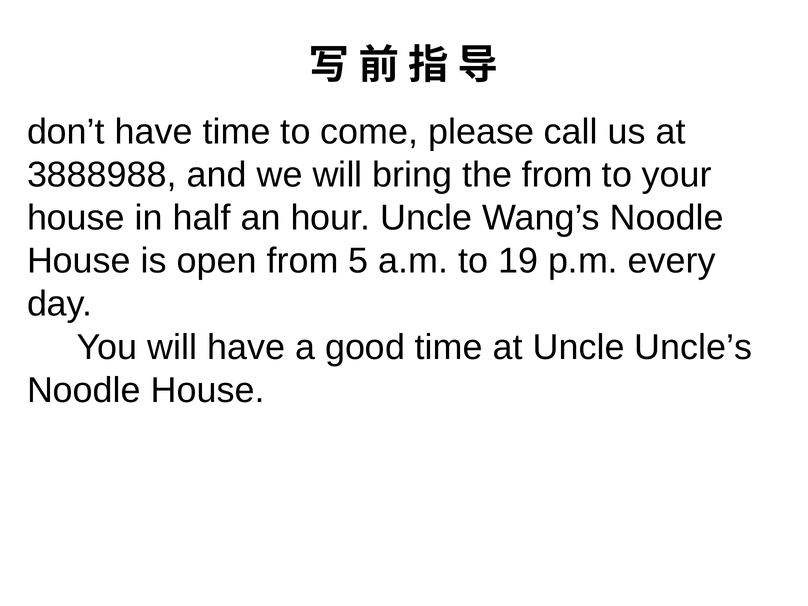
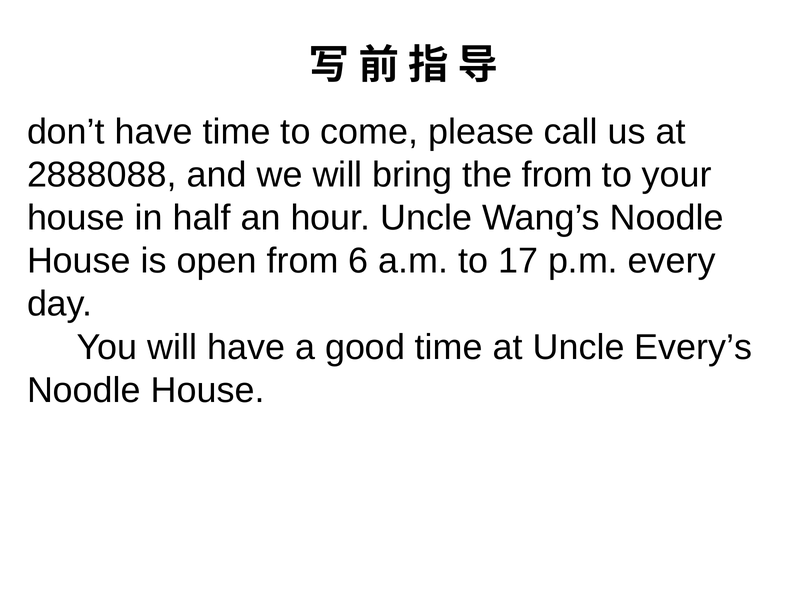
3888988: 3888988 -> 2888088 (102, 175)
5: 5 -> 6 (358, 261)
19: 19 -> 17 (518, 261)
Uncle’s: Uncle’s -> Every’s (693, 347)
